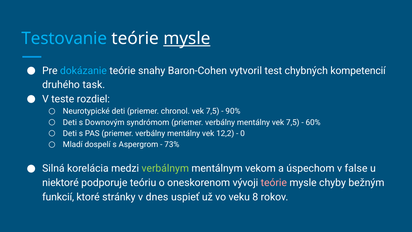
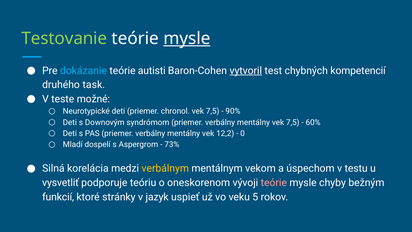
Testovanie colour: light blue -> light green (64, 38)
snahy: snahy -> autisti (152, 71)
vytvoril underline: none -> present (246, 71)
rozdiel: rozdiel -> možné (93, 99)
verbálnym colour: light green -> yellow (165, 168)
false: false -> testu (356, 168)
niektoré: niektoré -> vysvetliť (60, 183)
dnes: dnes -> jazyk (157, 197)
8: 8 -> 5 (255, 197)
